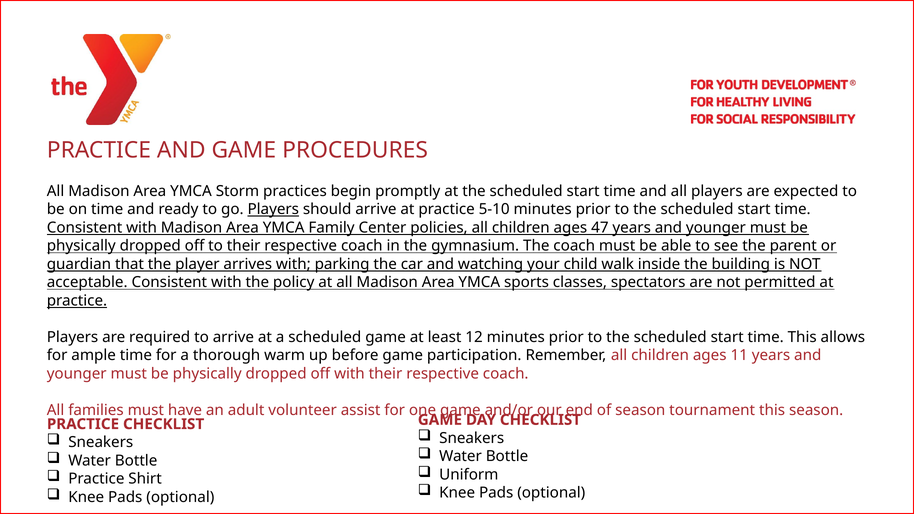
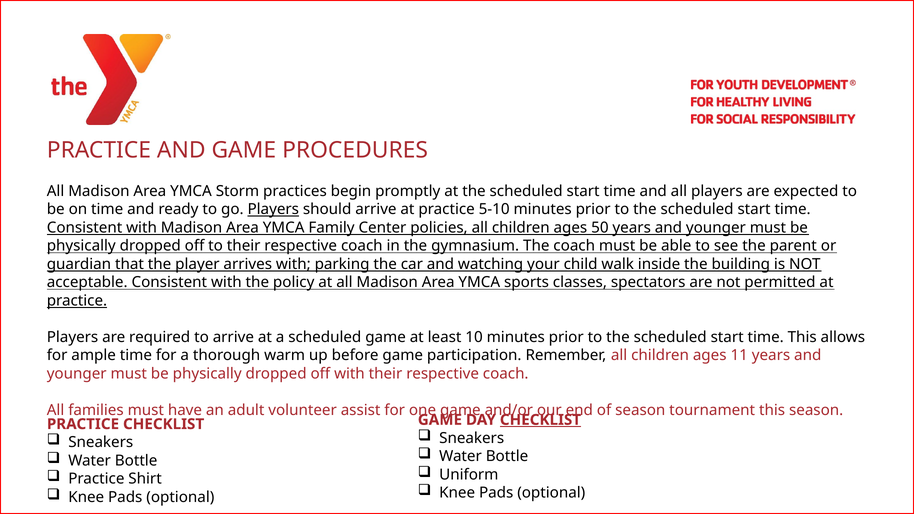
47: 47 -> 50 (600, 228)
12: 12 -> 10 (474, 337)
CHECKLIST underline: none -> present (540, 420)
